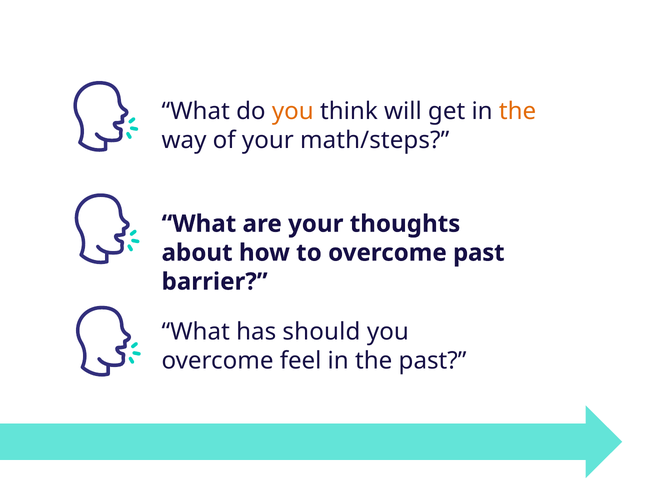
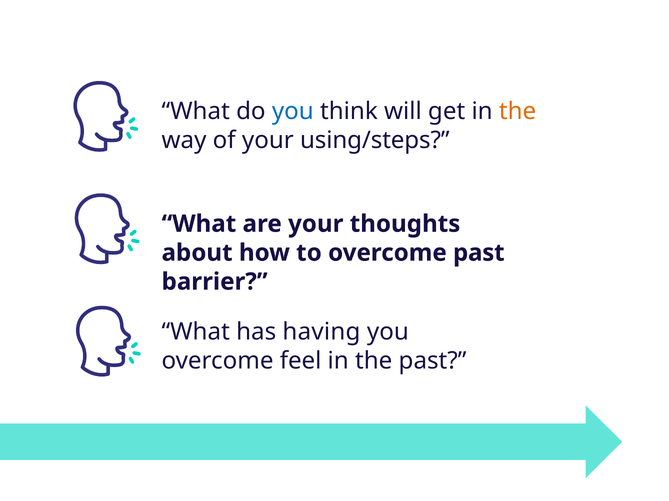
you colour: orange -> blue (293, 112)
math/steps: math/steps -> using/steps (375, 141)
should: should -> having (321, 332)
